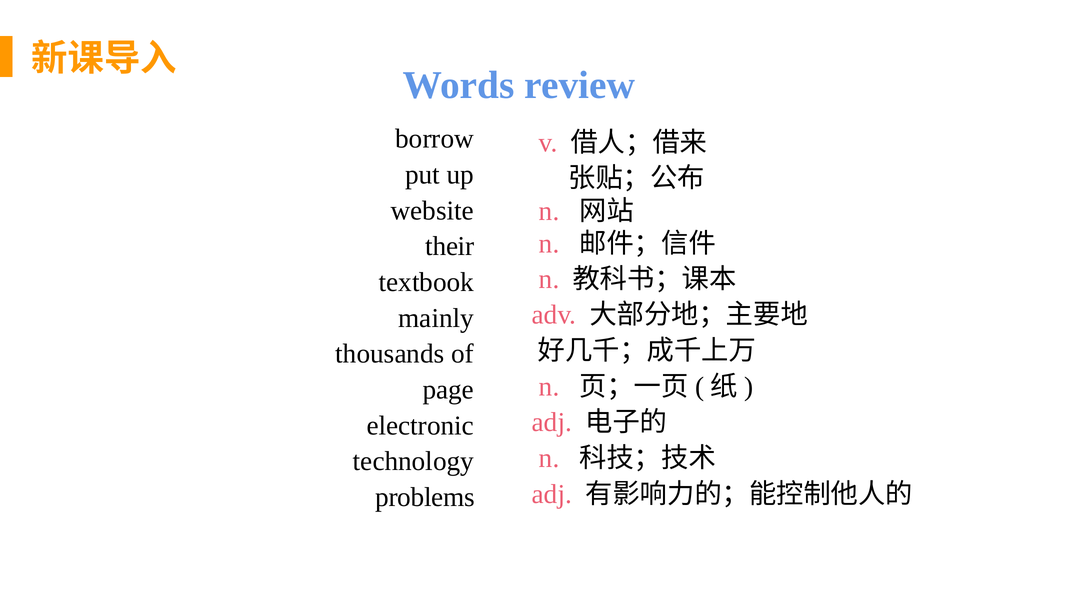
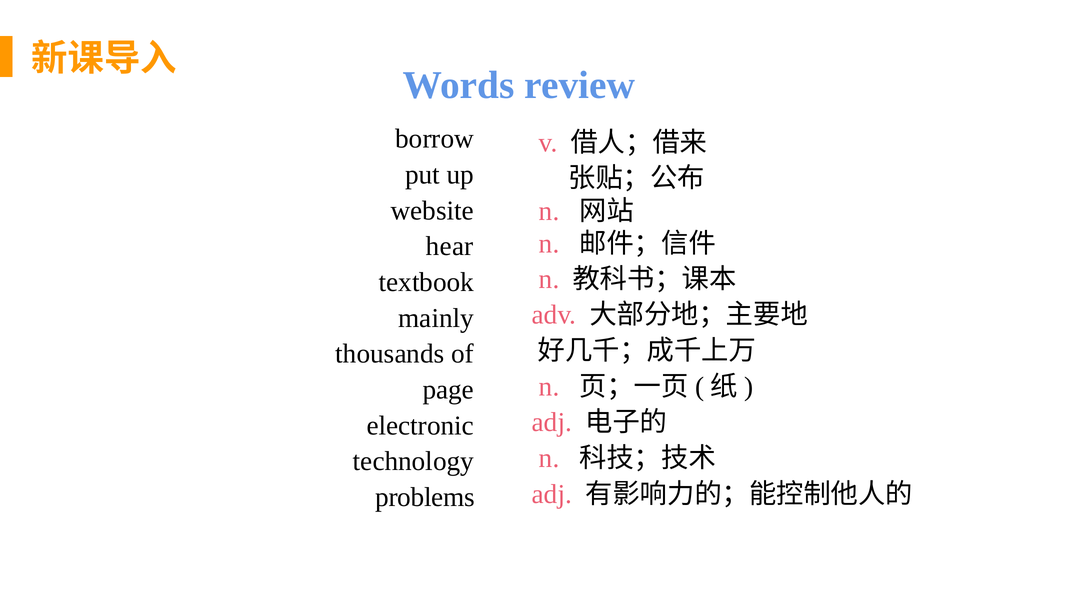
their: their -> hear (450, 246)
